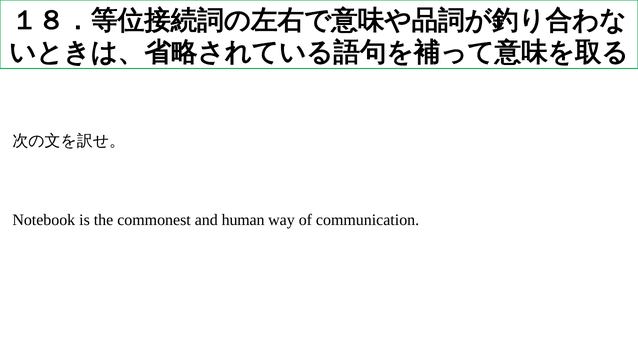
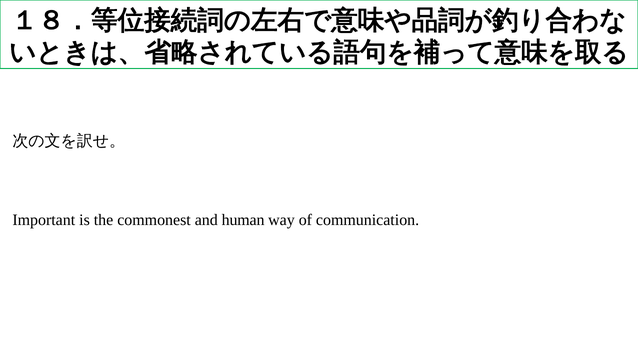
Notebook: Notebook -> Important (44, 220)
